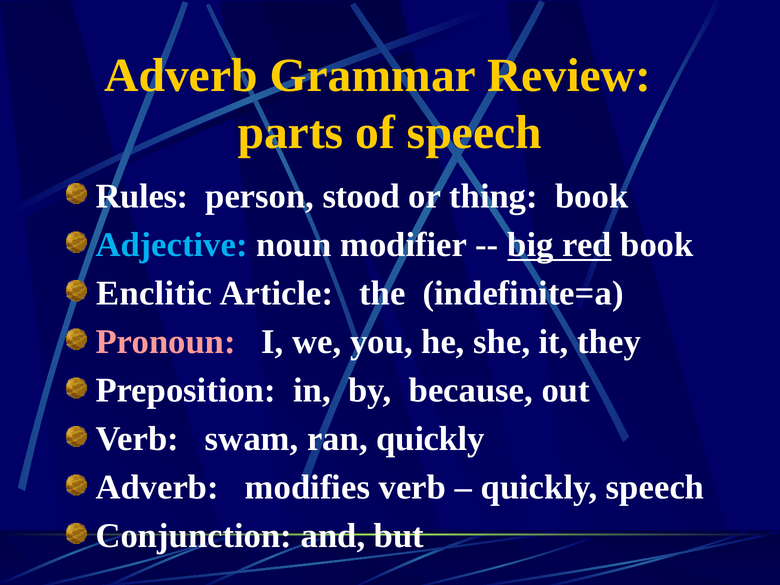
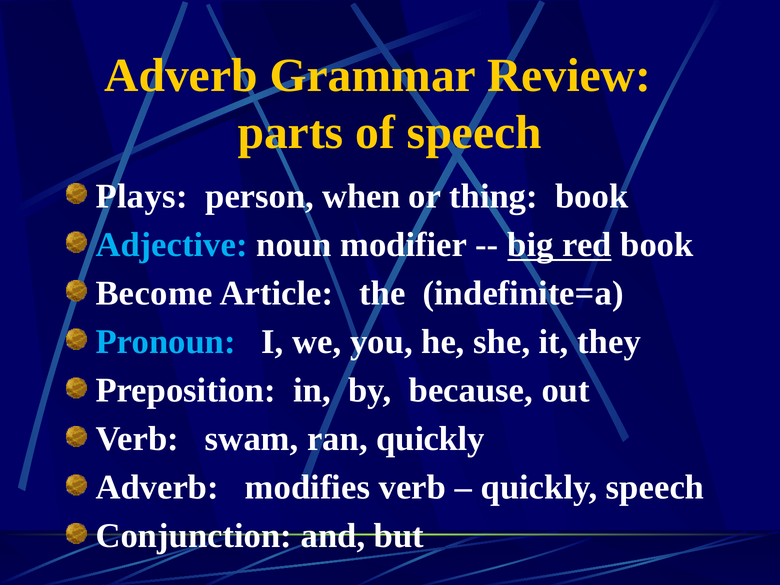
Rules: Rules -> Plays (142, 196)
stood: stood -> when (361, 196)
Enclitic: Enclitic -> Become (154, 293)
Pronoun colour: pink -> light blue (166, 342)
